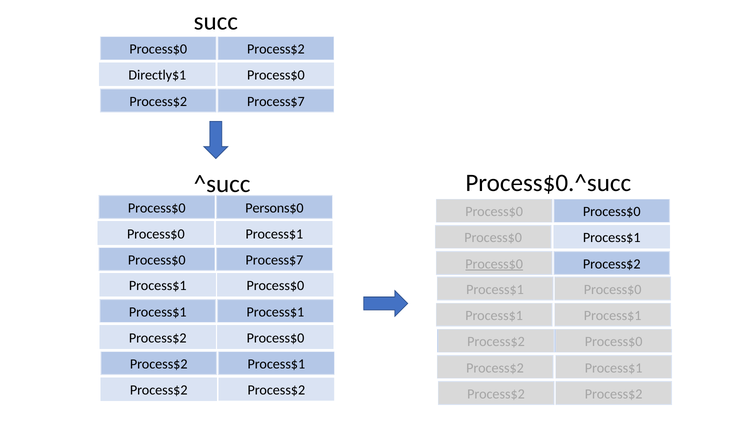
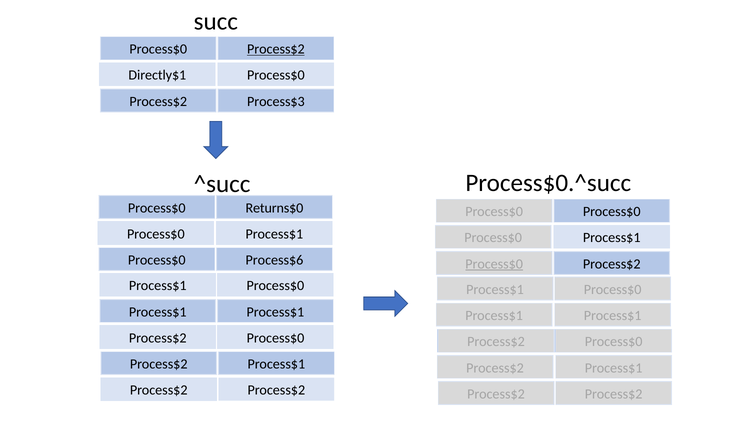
Process$2 underline: none -> present (276, 49)
Process$7: Process$7 -> Process$3 (276, 102)
Persons$0: Persons$0 -> Returns$0 (274, 208)
Process$7: Process$7 -> Process$6 (274, 261)
